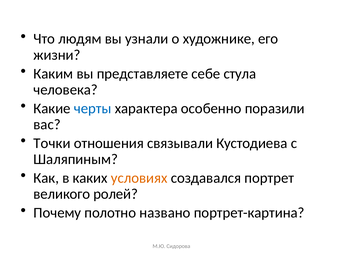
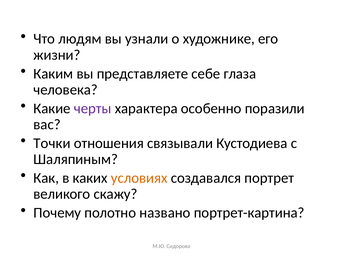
стула: стула -> глаза (240, 73)
черты colour: blue -> purple (93, 108)
ролей: ролей -> скажу (116, 193)
